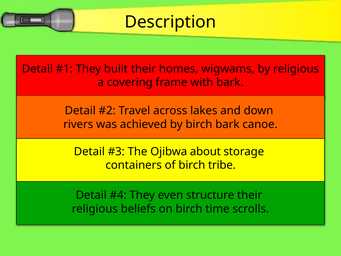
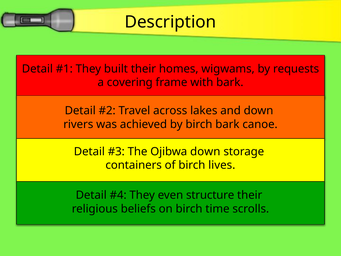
by religious: religious -> requests (296, 69)
Ojibwa about: about -> down (205, 151)
tribe: tribe -> lives (222, 165)
